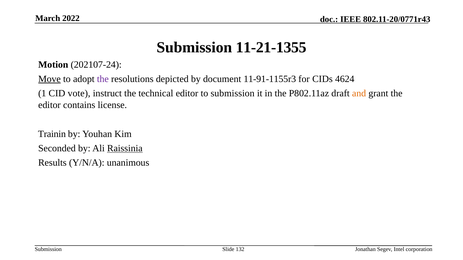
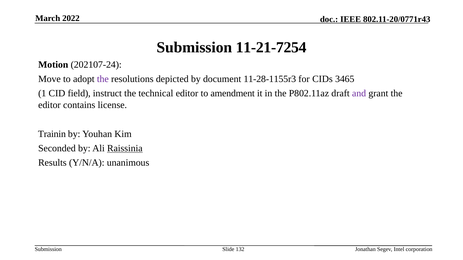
11-21-1355: 11-21-1355 -> 11-21-7254 (271, 47)
Move underline: present -> none (49, 79)
11-91-1155r3: 11-91-1155r3 -> 11-28-1155r3 (270, 79)
4624: 4624 -> 3465 (345, 79)
vote: vote -> field (79, 94)
to submission: submission -> amendment (233, 94)
and colour: orange -> purple (359, 94)
